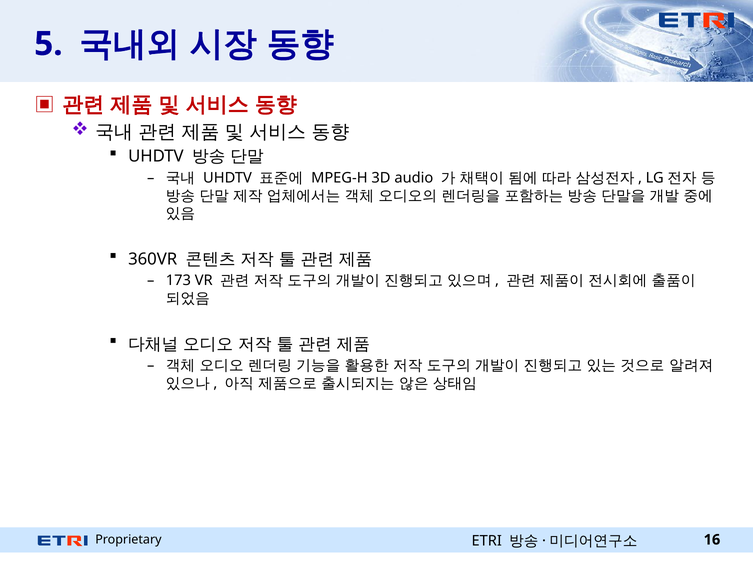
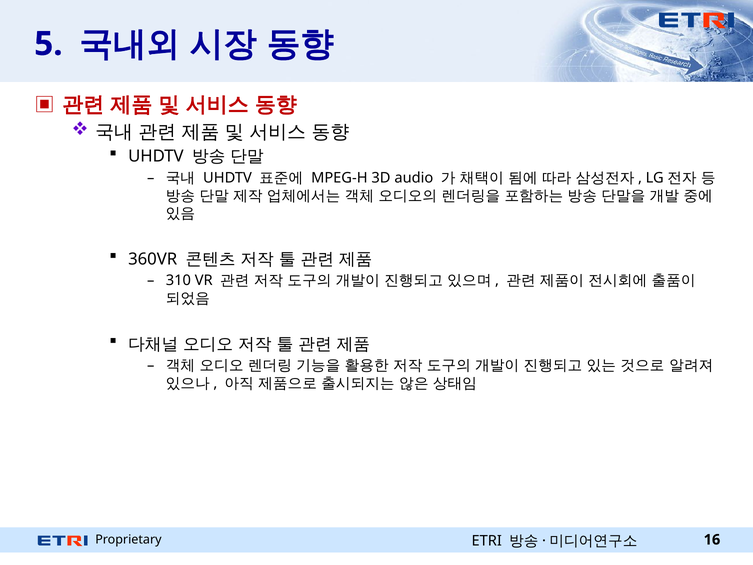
173: 173 -> 310 (178, 281)
